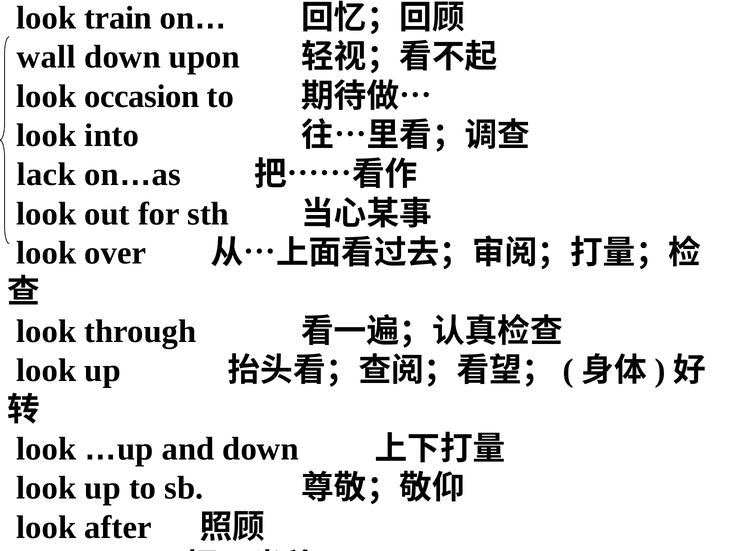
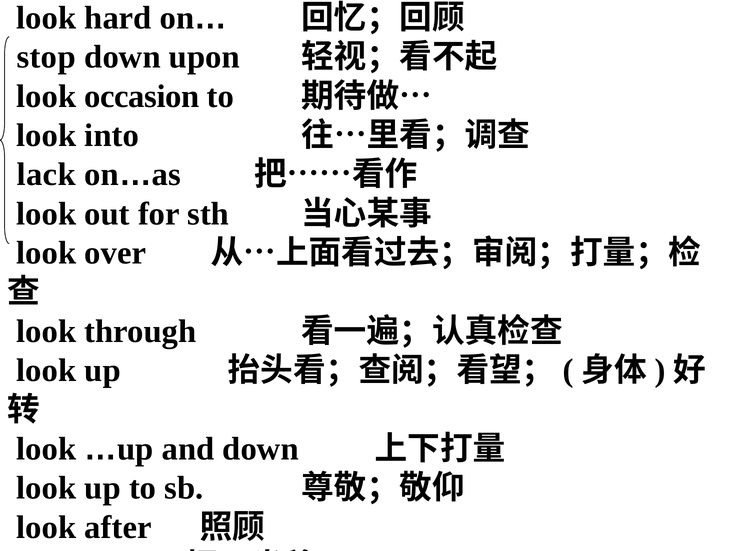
train: train -> hard (118, 18)
wall: wall -> stop (46, 57)
